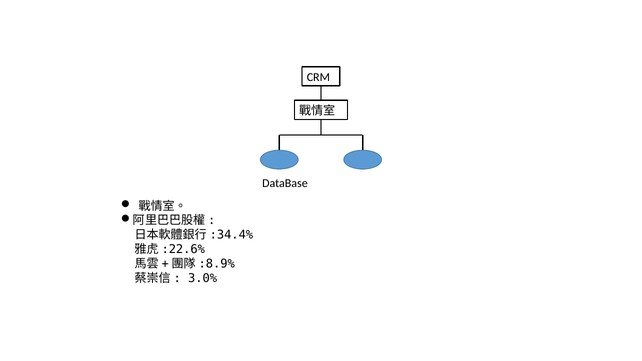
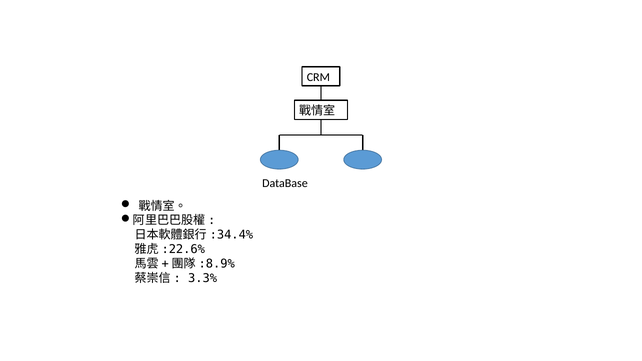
3.0%: 3.0% -> 3.3% (203, 278)
